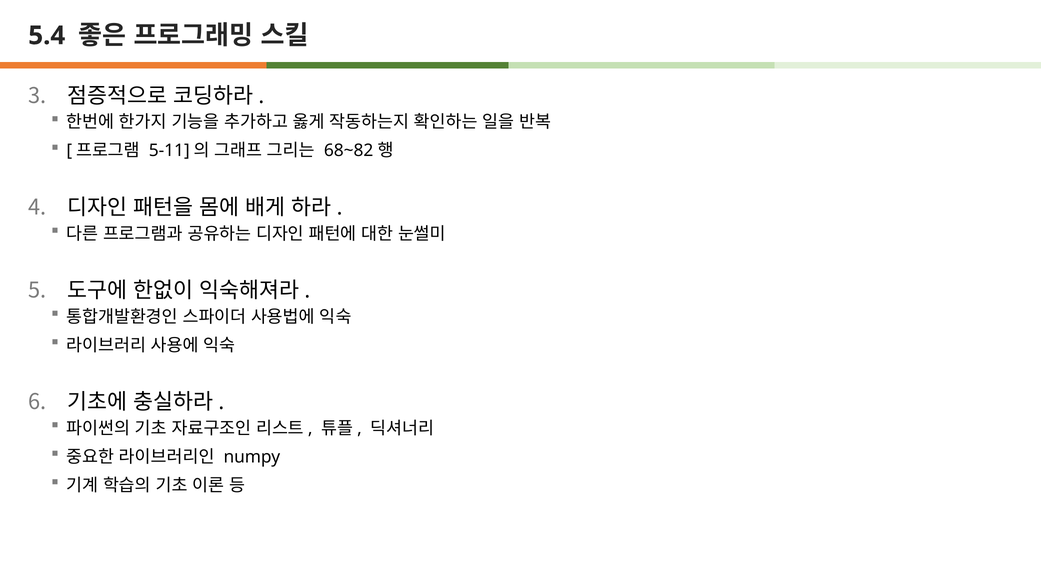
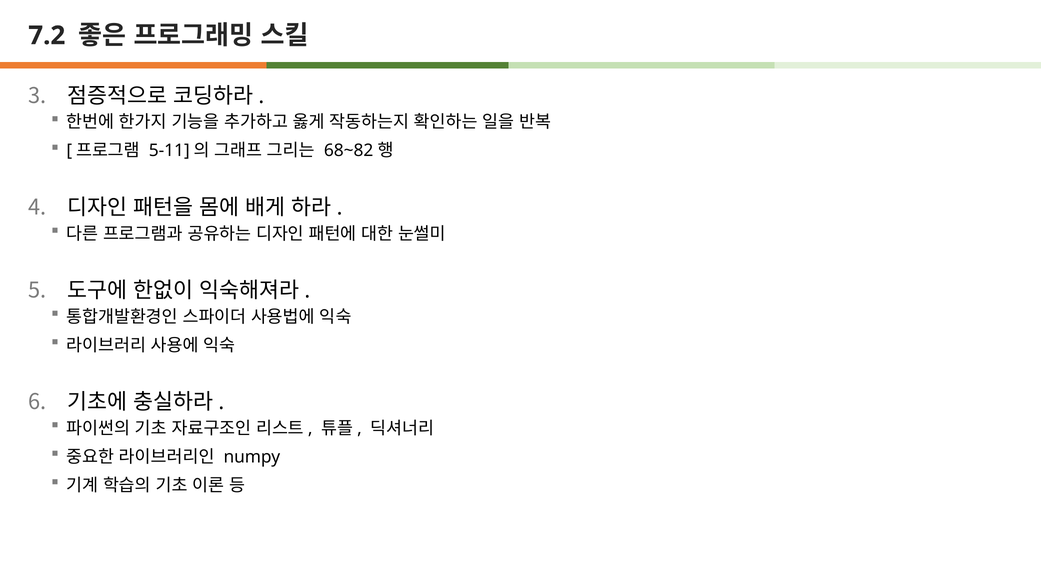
5.4: 5.4 -> 7.2 (47, 36)
